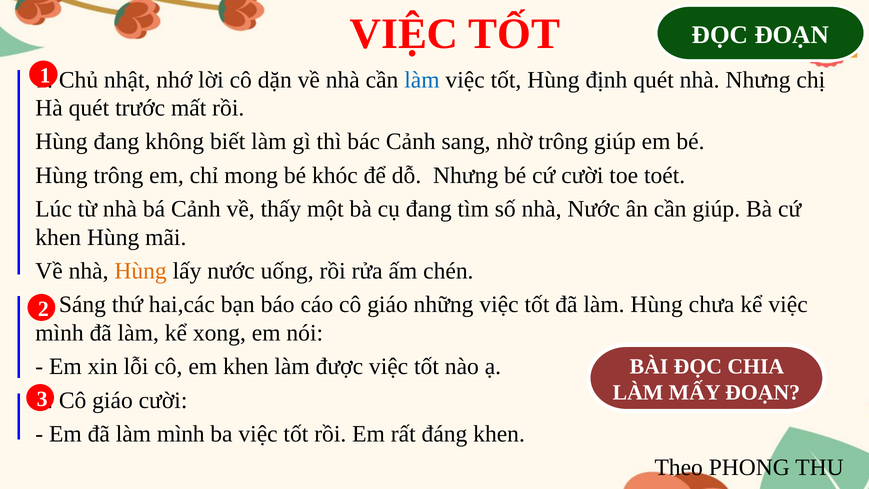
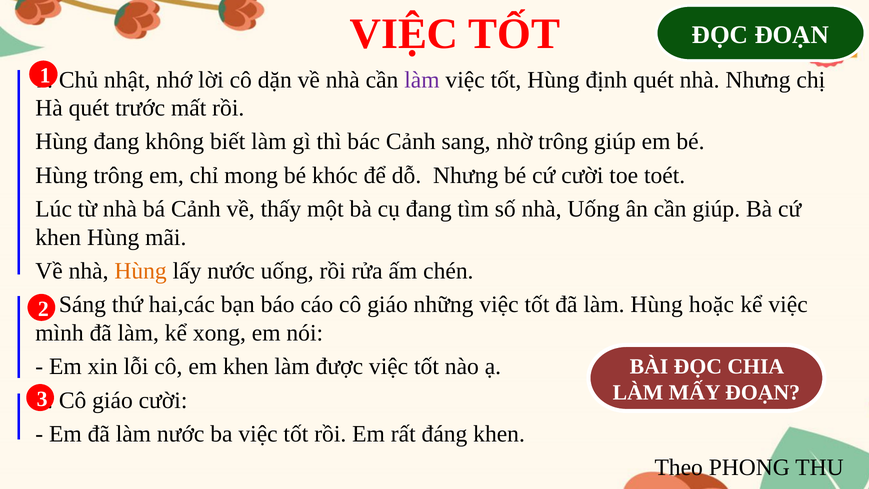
làm colour: blue -> purple (422, 80)
nhà Nước: Nước -> Uống (594, 209)
chưa: chưa -> hoặc (711, 305)
làm mình: mình -> nước (181, 434)
